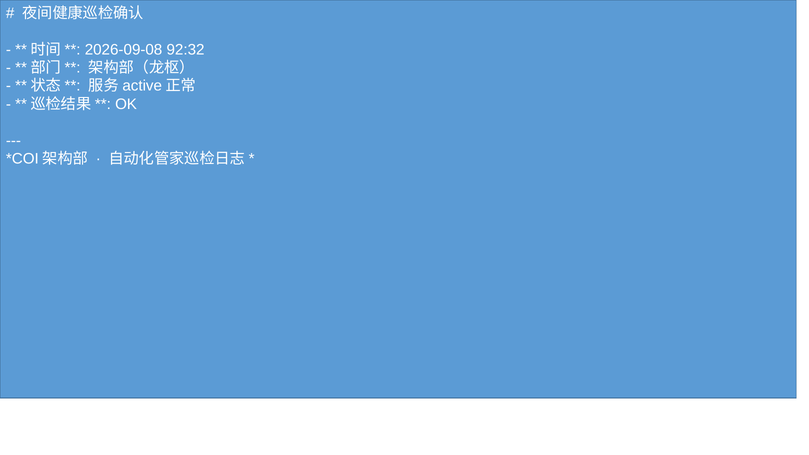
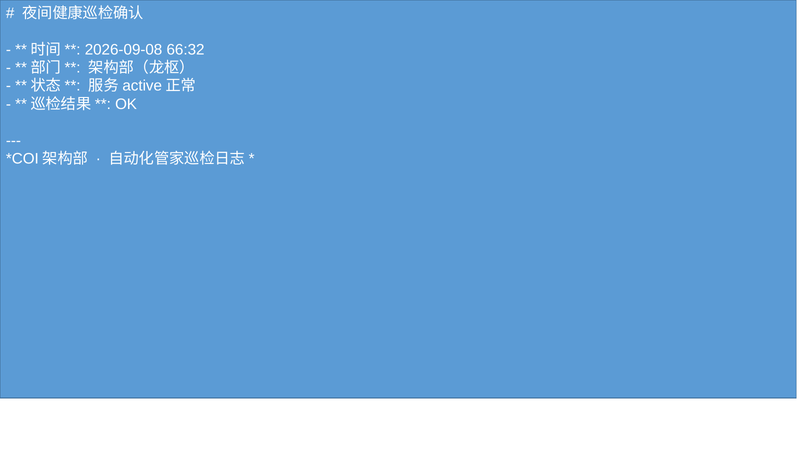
92:32: 92:32 -> 66:32 (186, 50)
